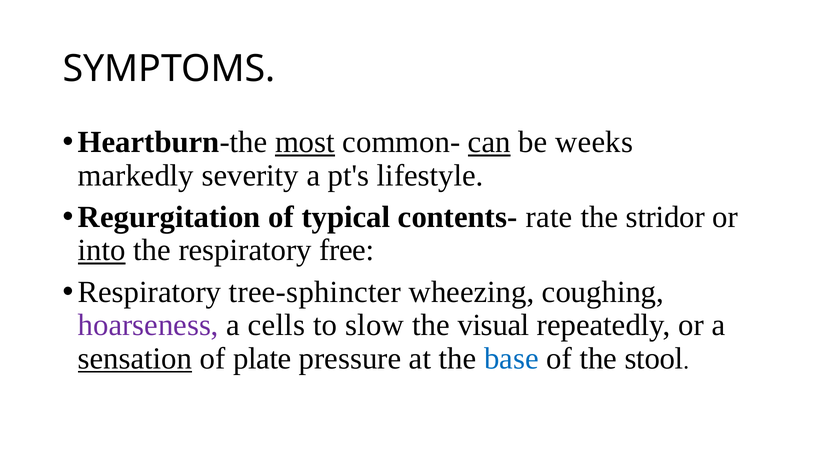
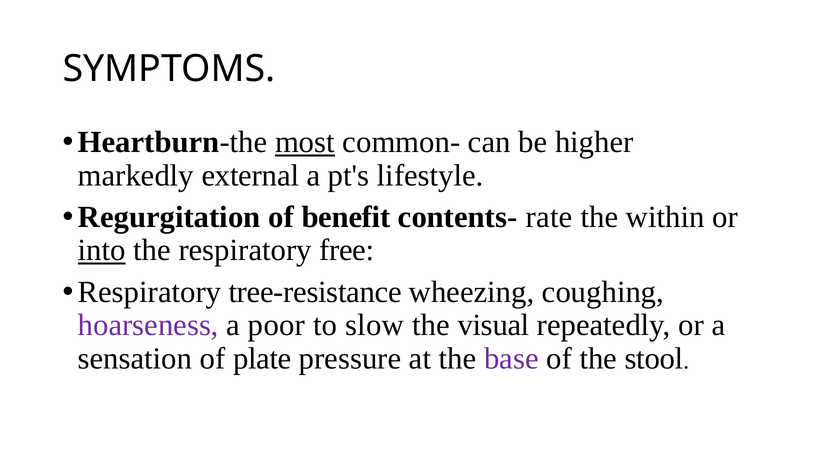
can underline: present -> none (489, 142)
weeks: weeks -> higher (594, 142)
severity: severity -> external (250, 175)
typical: typical -> benefit (346, 217)
stridor: stridor -> within (665, 217)
tree-sphincter: tree-sphincter -> tree-resistance (315, 292)
cells: cells -> poor (277, 325)
sensation underline: present -> none (135, 359)
base colour: blue -> purple (511, 359)
